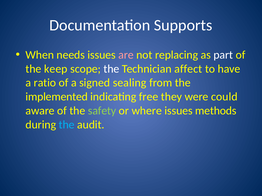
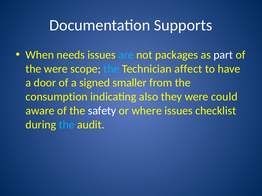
are colour: pink -> light blue (126, 55)
replacing: replacing -> packages (177, 55)
the keep: keep -> were (56, 69)
the colour: white -> light blue (111, 69)
ratio: ratio -> door (45, 83)
sealing: sealing -> smaller (130, 83)
implemented: implemented -> consumption (57, 97)
free: free -> also (149, 97)
safety colour: light green -> white (102, 111)
methods: methods -> checklist (216, 111)
